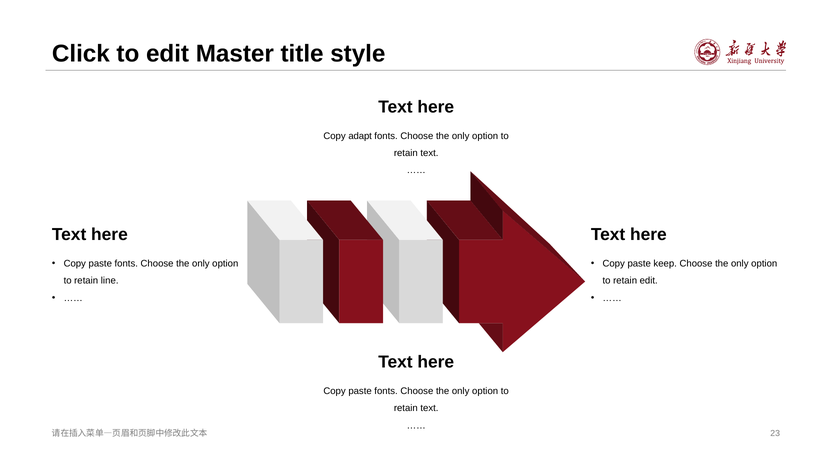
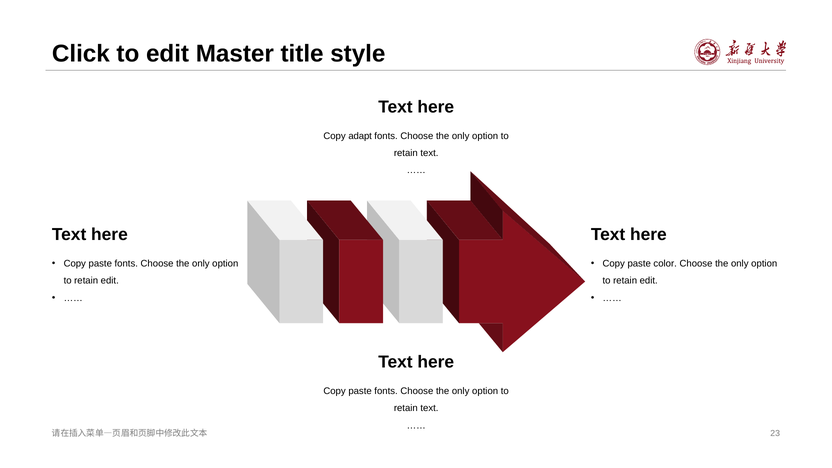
keep: keep -> color (665, 264)
line: line -> edit (110, 281)
